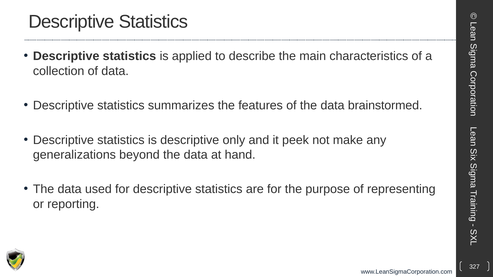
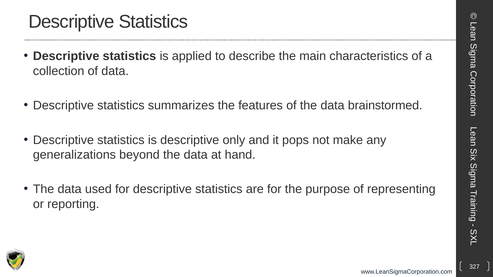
peek: peek -> pops (296, 140)
